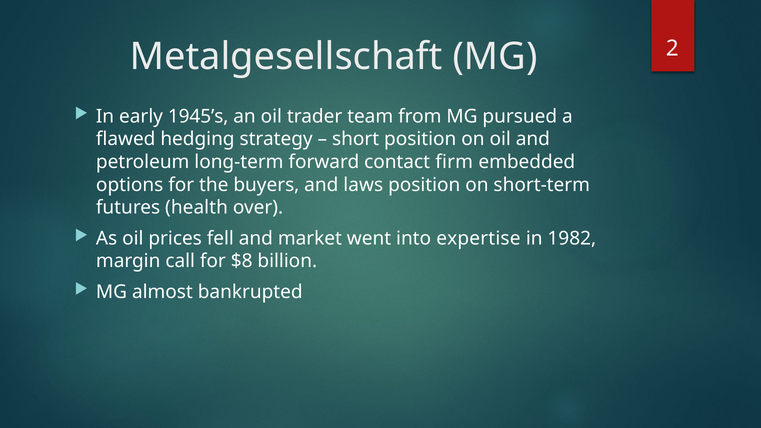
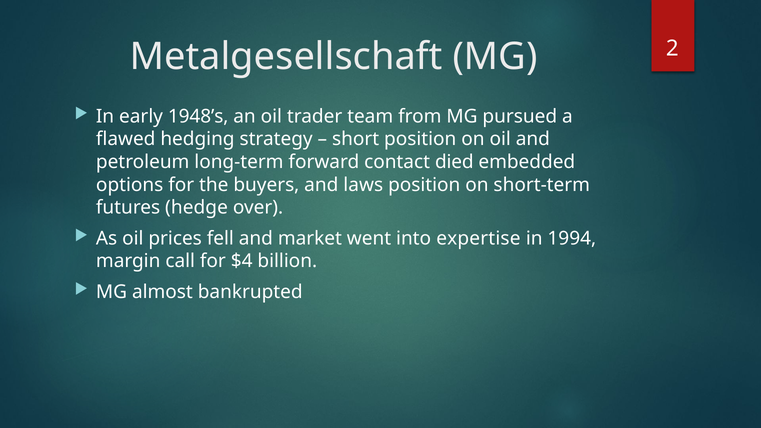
1945’s: 1945’s -> 1948’s (198, 116)
firm: firm -> died (454, 162)
health: health -> hedge (196, 208)
1982: 1982 -> 1994 (572, 238)
$8: $8 -> $4 (242, 261)
